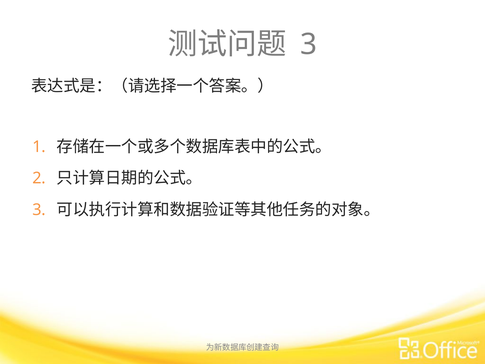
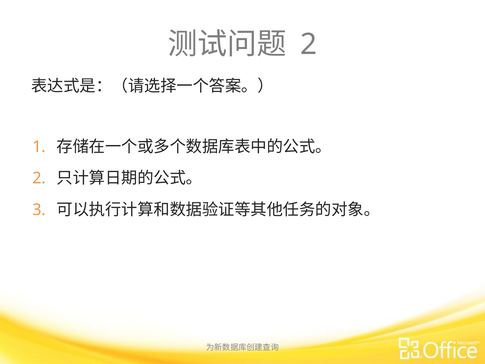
3: 3 -> 2 (309, 44)
